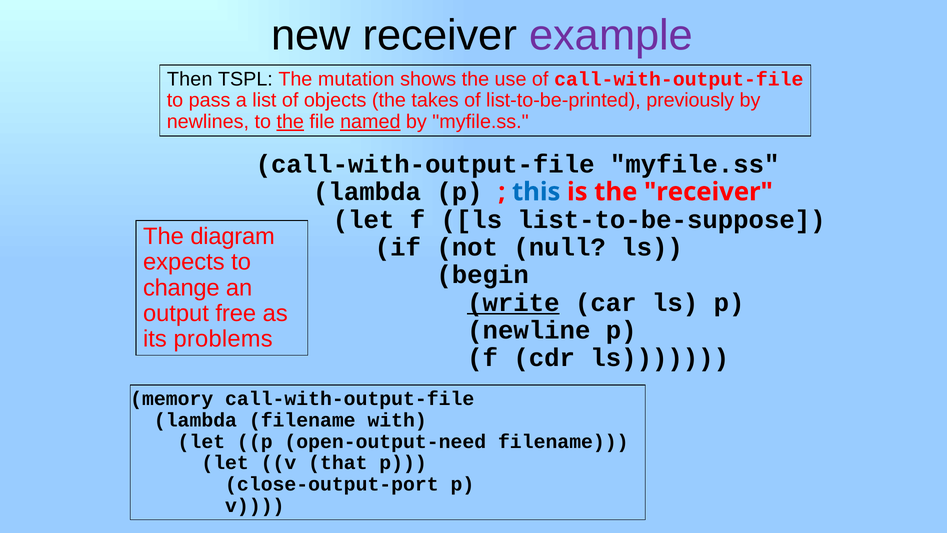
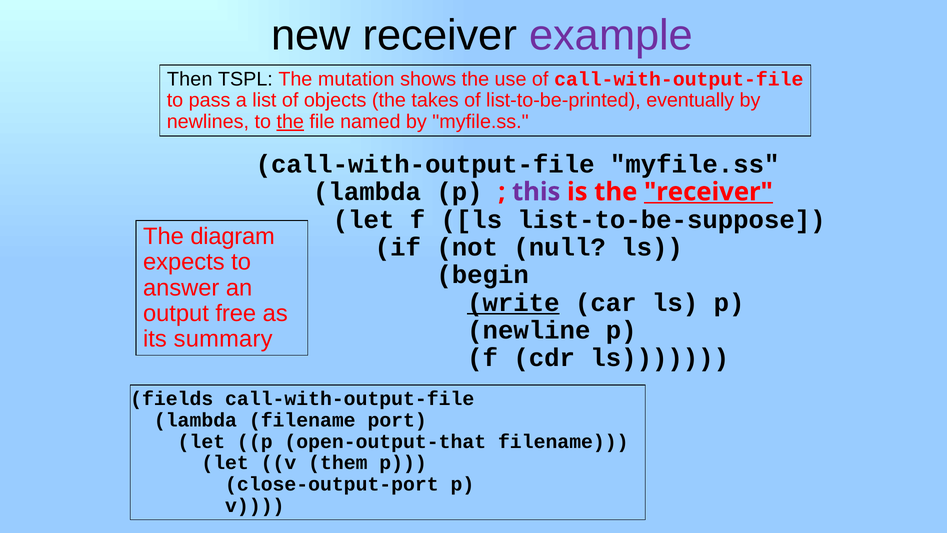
previously: previously -> eventually (690, 100)
named underline: present -> none (370, 122)
this colour: blue -> purple (536, 192)
receiver underline: none -> present (708, 192)
change: change -> answer (181, 288)
problems: problems -> summary (223, 339)
memory: memory -> fields (172, 399)
with: with -> port (397, 420)
open-output-need: open-output-need -> open-output-that (385, 441)
that: that -> them (338, 463)
